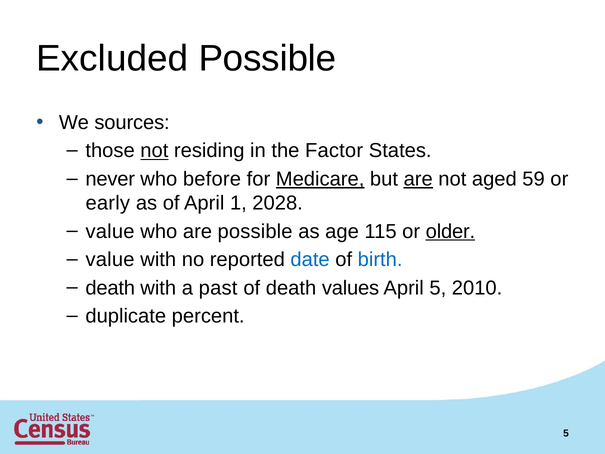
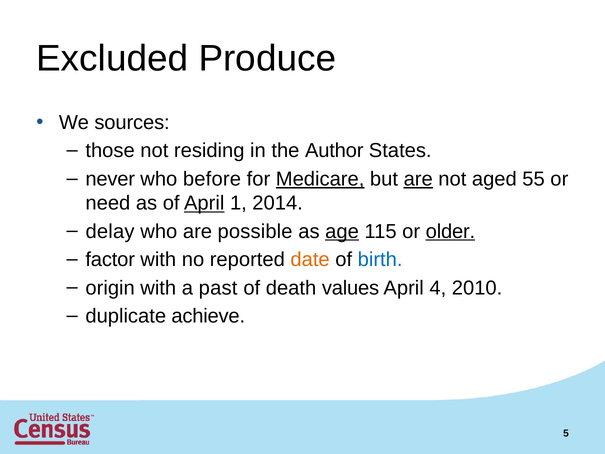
Excluded Possible: Possible -> Produce (267, 59)
not underline: present -> none (154, 151)
Factor: Factor -> Author (334, 151)
59: 59 -> 55 (534, 179)
early: early -> need (108, 203)
April underline: none -> present (204, 203)
2028: 2028 -> 2014 (278, 203)
value: value -> delay (110, 231)
age underline: none -> present (342, 231)
value: value -> factor (110, 260)
date colour: blue -> orange (310, 260)
death: death -> origin (110, 288)
April 5: 5 -> 4 (438, 288)
percent: percent -> achieve (208, 316)
